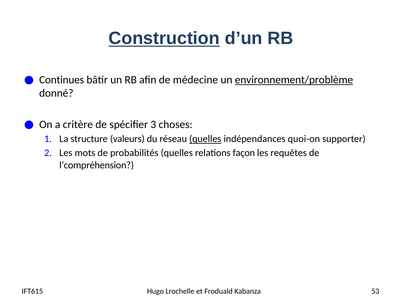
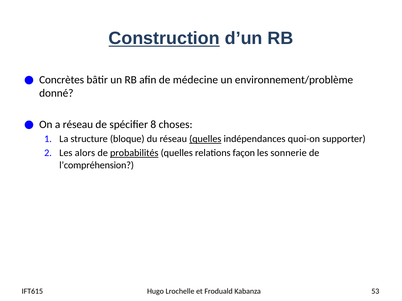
Continues: Continues -> Concrètes (62, 80)
environnement/problème underline: present -> none (294, 80)
a critère: critère -> réseau (78, 125)
3: 3 -> 8 (153, 125)
valeurs: valeurs -> bloque (127, 139)
mots: mots -> alors (85, 153)
probabilités underline: none -> present (134, 153)
requêtes: requêtes -> sonnerie (289, 153)
